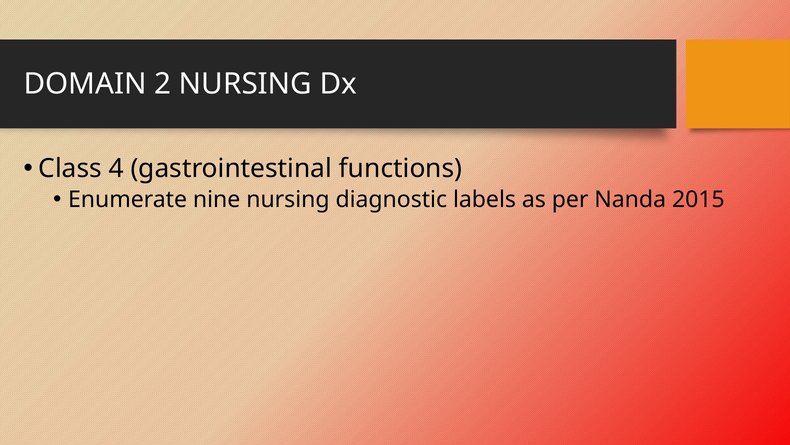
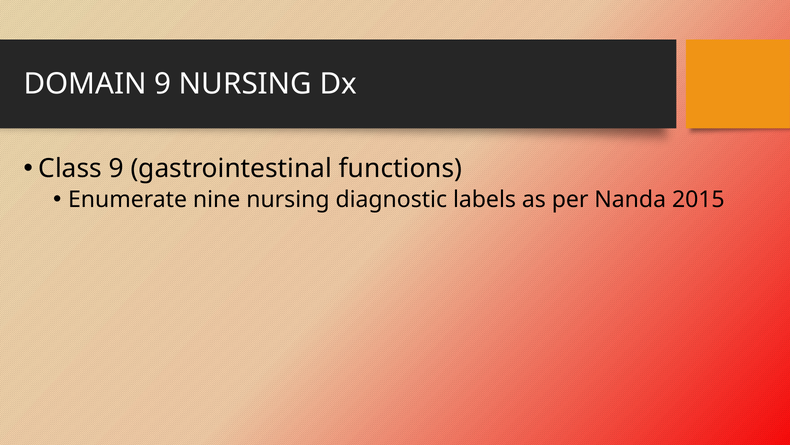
DOMAIN 2: 2 -> 9 (163, 84)
Class 4: 4 -> 9 (116, 168)
